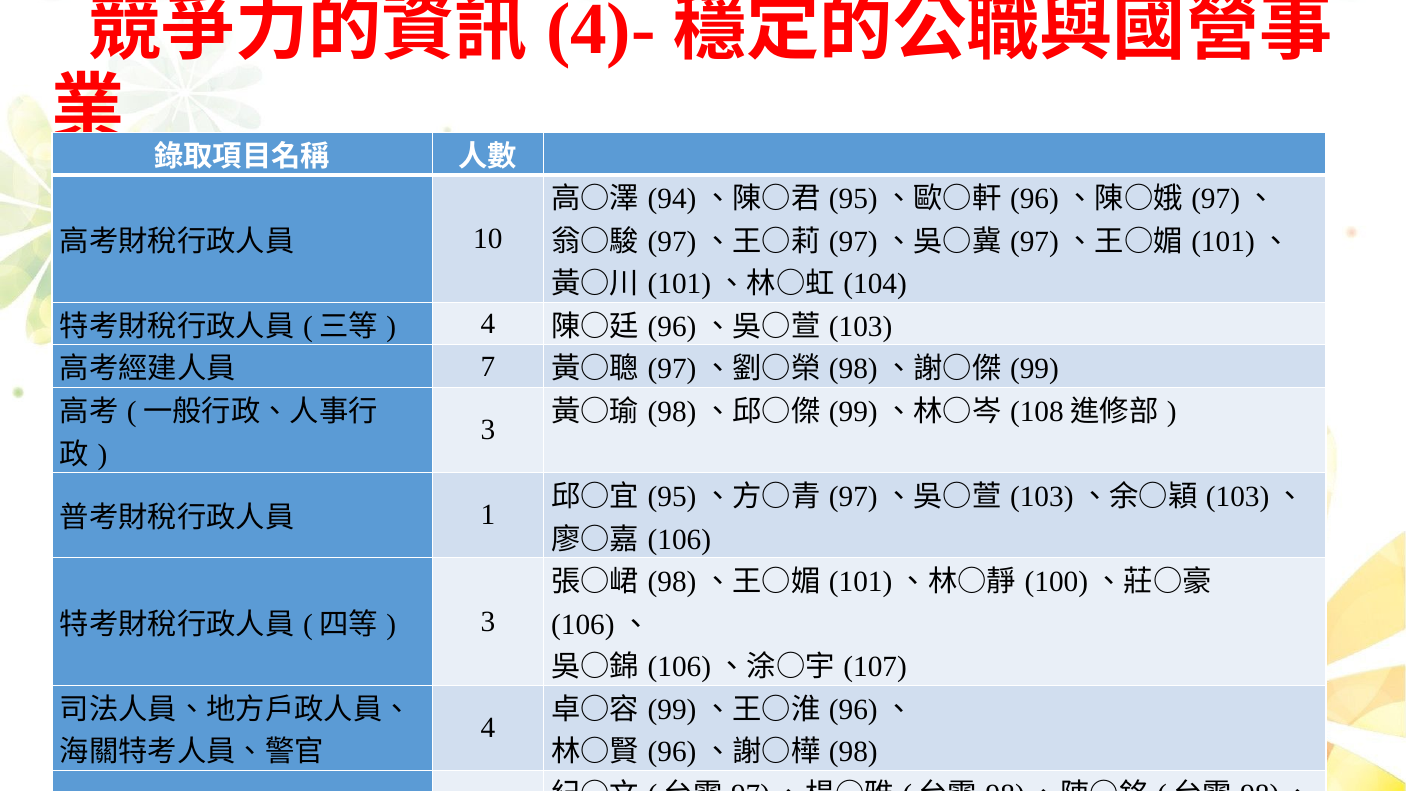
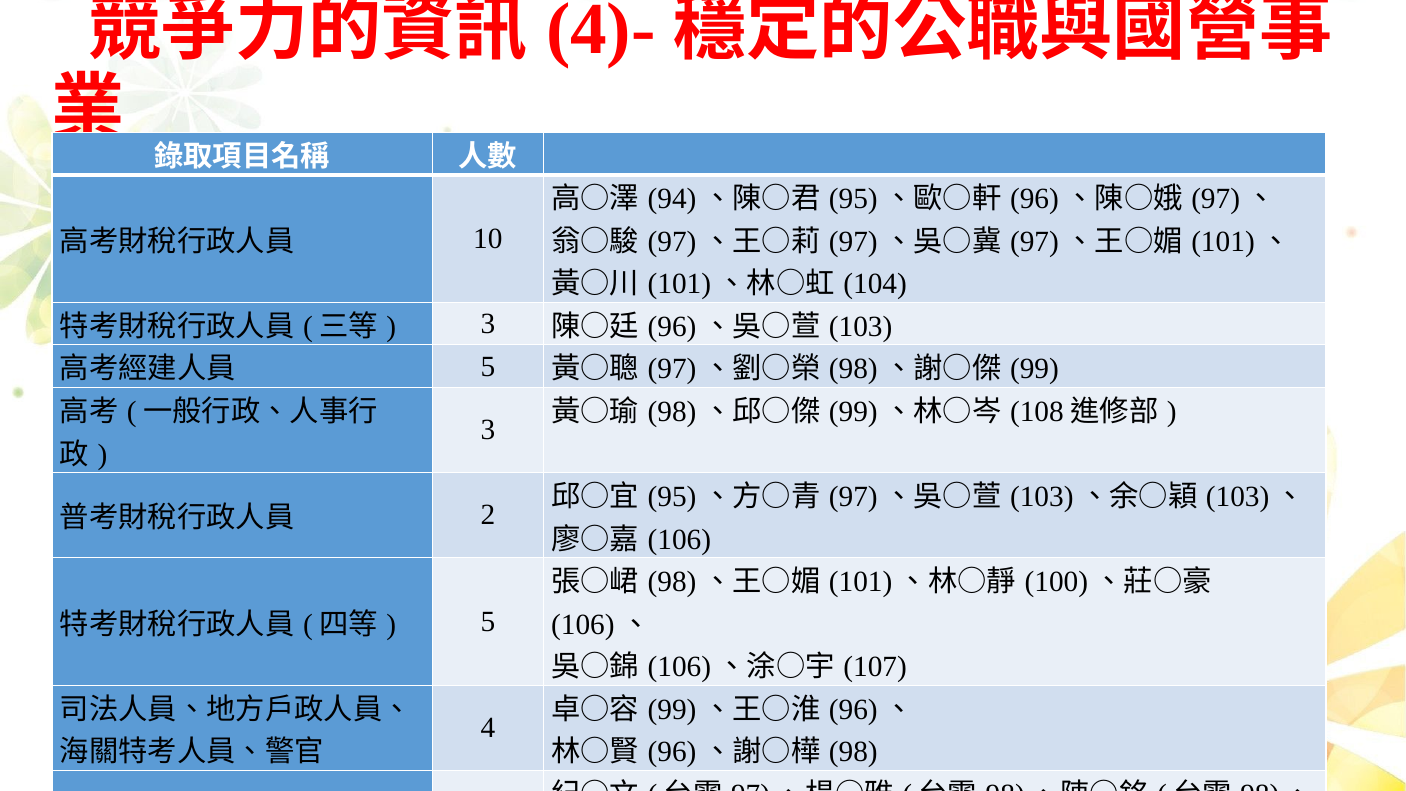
4: 4 -> 3 (488, 324)
7: 7 -> 5 (488, 366)
1: 1 -> 2 (488, 515)
3: 3 -> 5 (488, 622)
